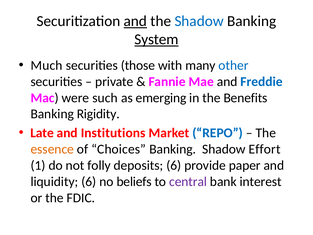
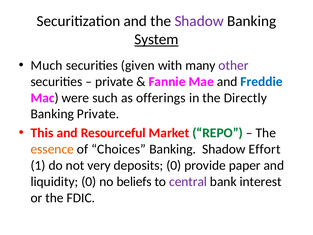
and underline: present -> none (135, 21)
Shadow colour: blue -> purple (199, 21)
those: those -> given (138, 65)
other colour: blue -> purple (233, 65)
emerging: emerging -> offerings (161, 98)
Benefits: Benefits -> Directly (245, 98)
Banking Rigidity: Rigidity -> Private (98, 114)
Late: Late -> This (42, 133)
Institutions: Institutions -> Resourceful (113, 133)
REPO colour: blue -> green (218, 133)
folly: folly -> very (99, 165)
deposits 6: 6 -> 0 (174, 165)
liquidity 6: 6 -> 0 (89, 181)
